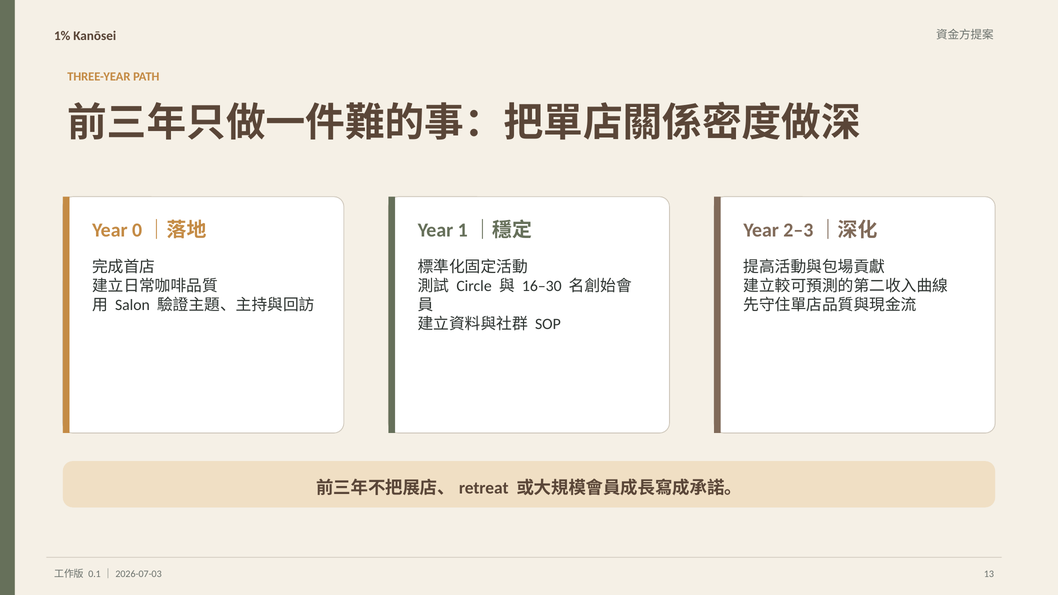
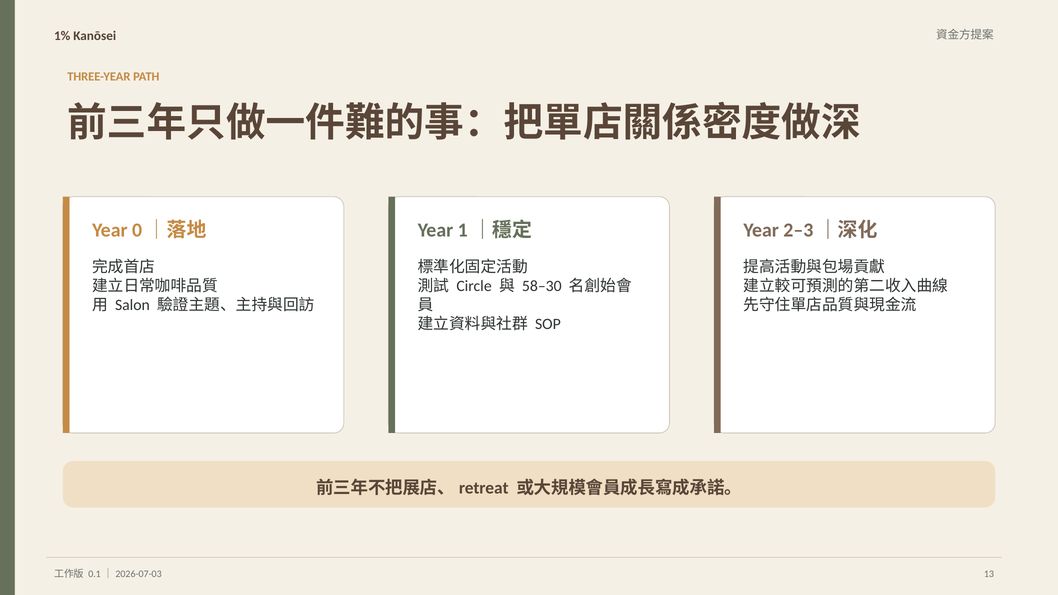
16–30: 16–30 -> 58–30 (542, 286)
